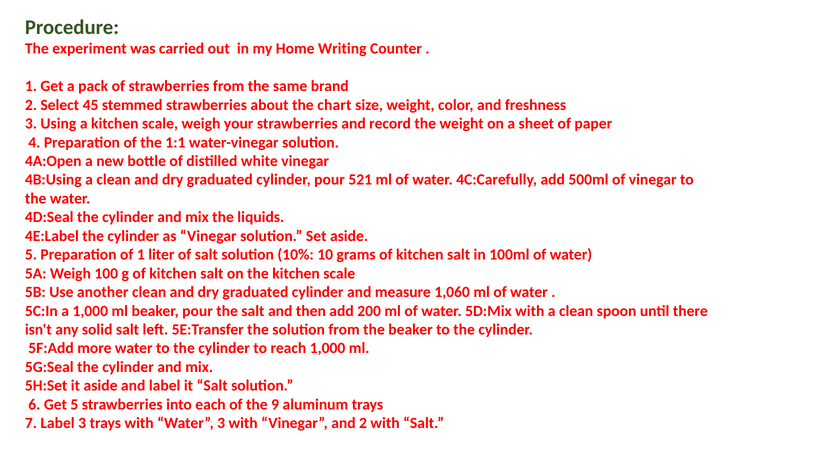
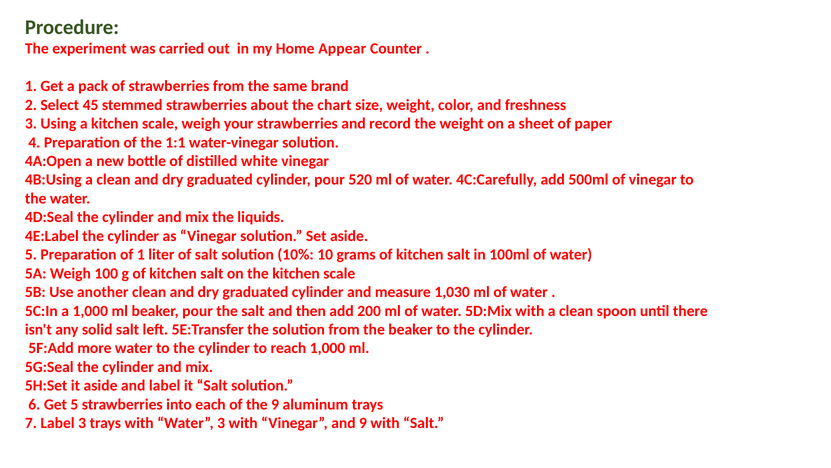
Writing: Writing -> Appear (342, 49)
521: 521 -> 520 (360, 180)
1,060: 1,060 -> 1,030 (452, 292)
and 2: 2 -> 9 (363, 423)
